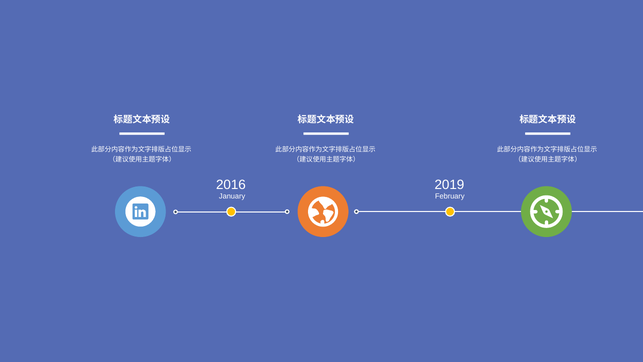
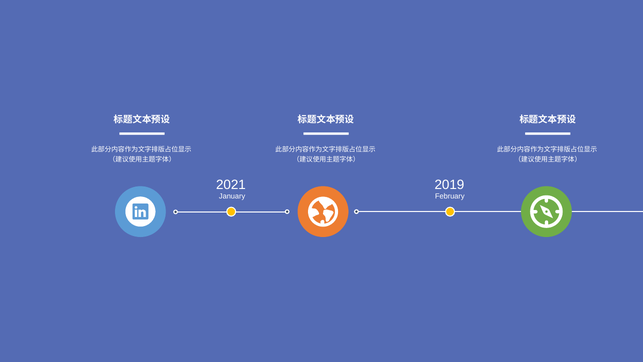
2016: 2016 -> 2021 (231, 185)
